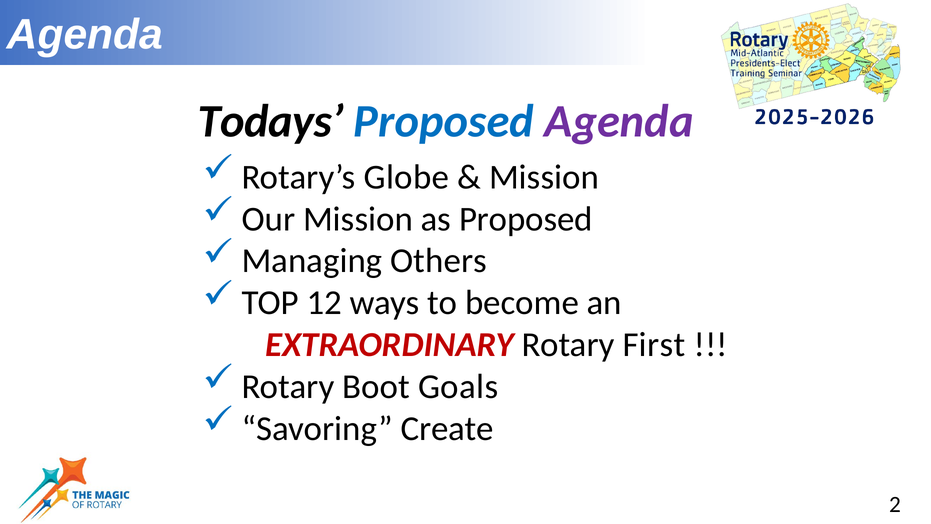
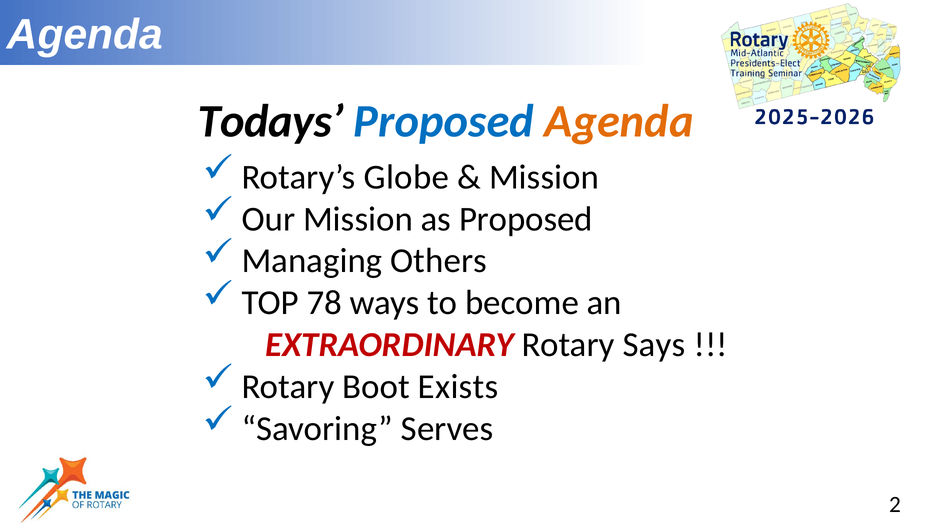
Agenda colour: purple -> orange (619, 121)
12: 12 -> 78 (324, 303)
First: First -> Says (654, 345)
Goals: Goals -> Exists (458, 386)
Create: Create -> Serves (447, 428)
